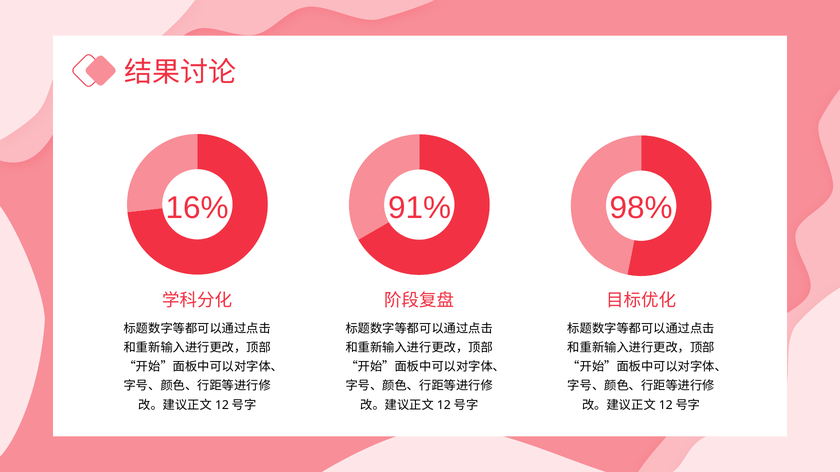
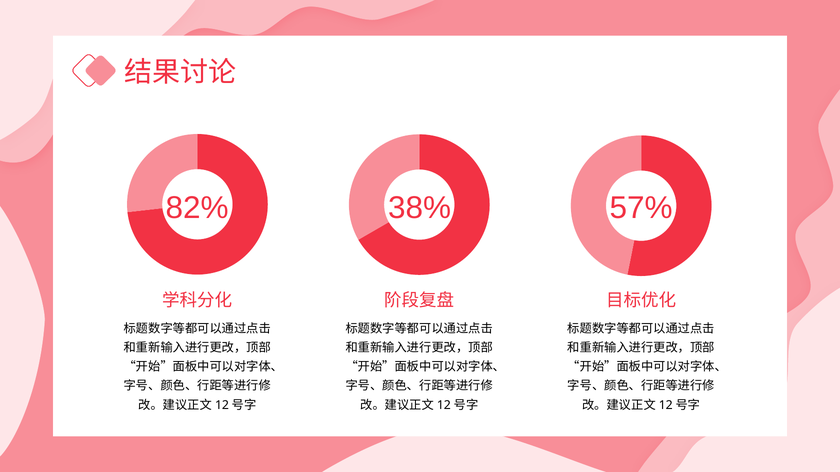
16%: 16% -> 82% (197, 208)
91%: 91% -> 38% (420, 208)
98%: 98% -> 57% (641, 208)
